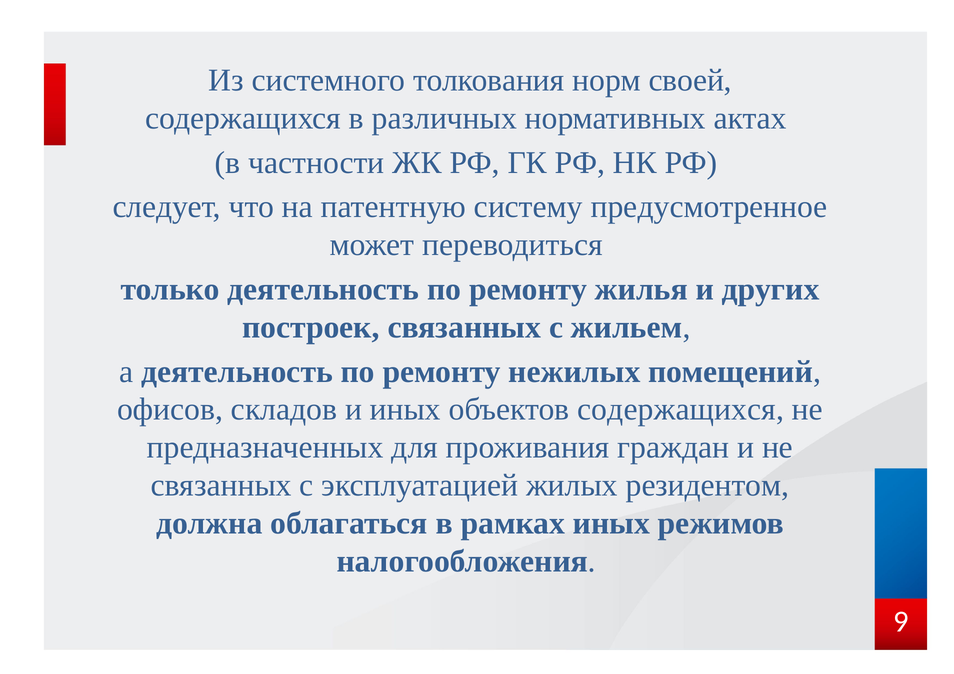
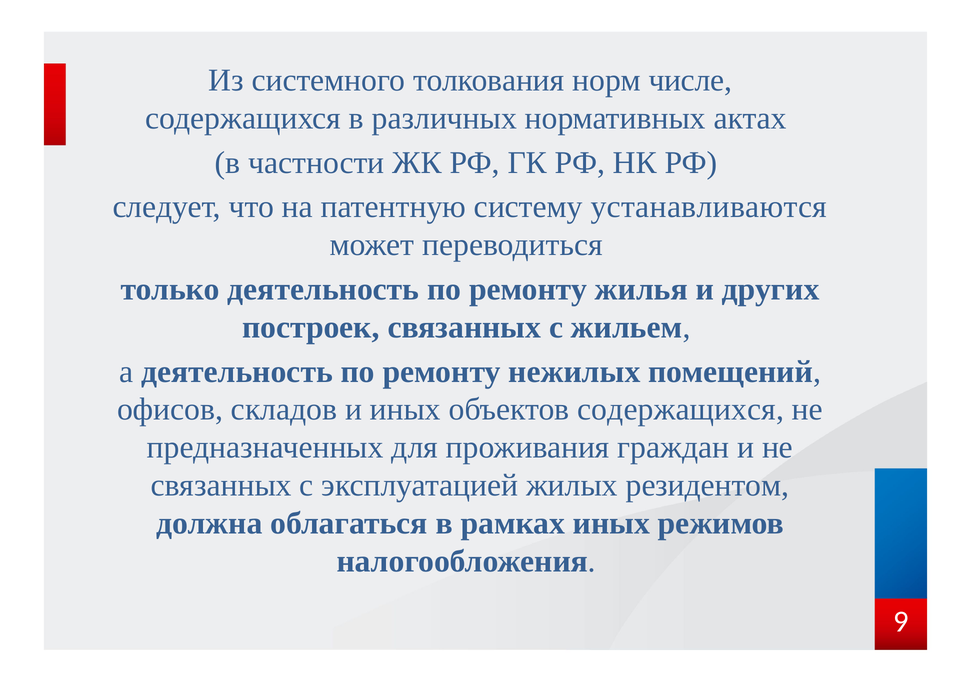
своей: своей -> числе (690, 80)
предусмотренное: предусмотренное -> устанавливаются (709, 207)
